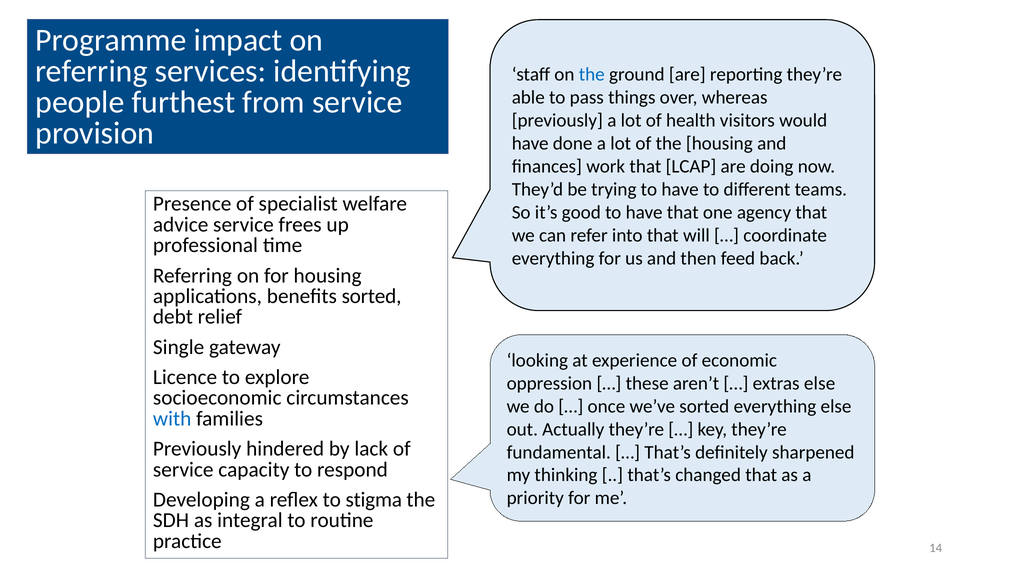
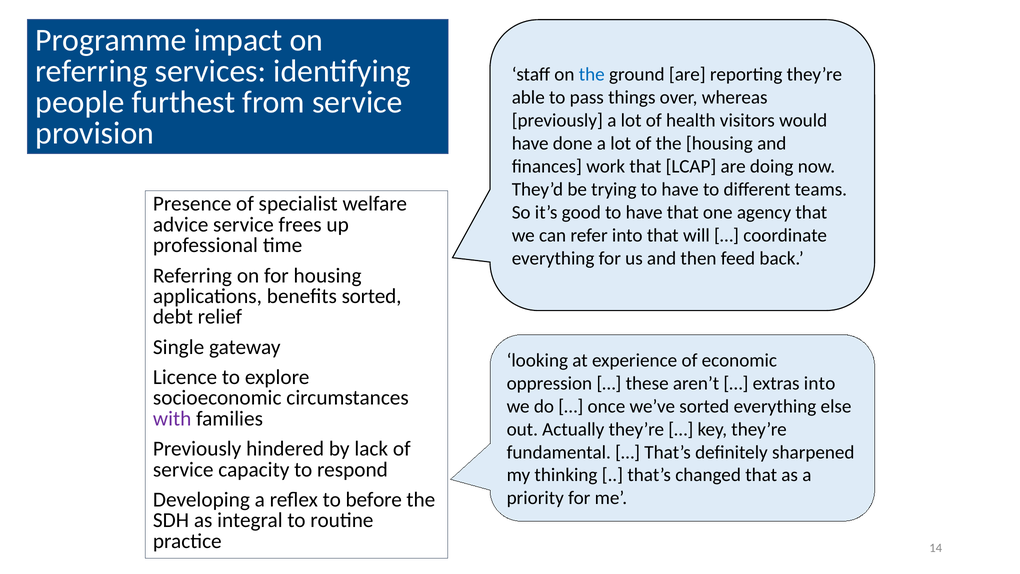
extras else: else -> into (820, 383)
with colour: blue -> purple (172, 418)
stigma: stigma -> before (374, 500)
